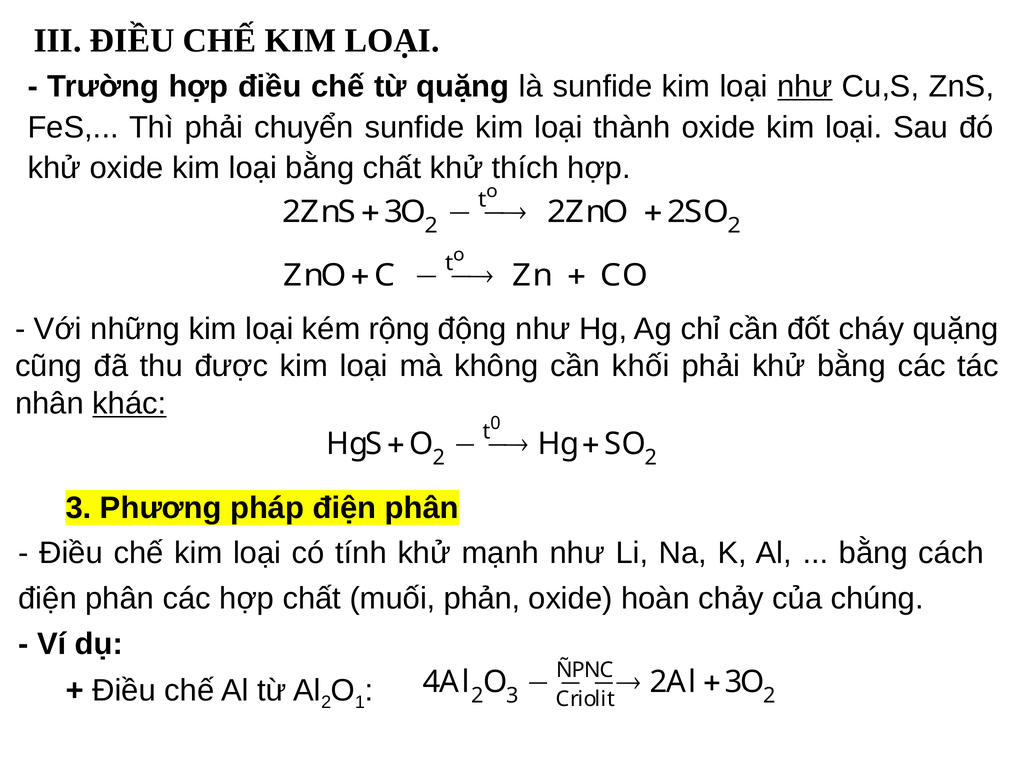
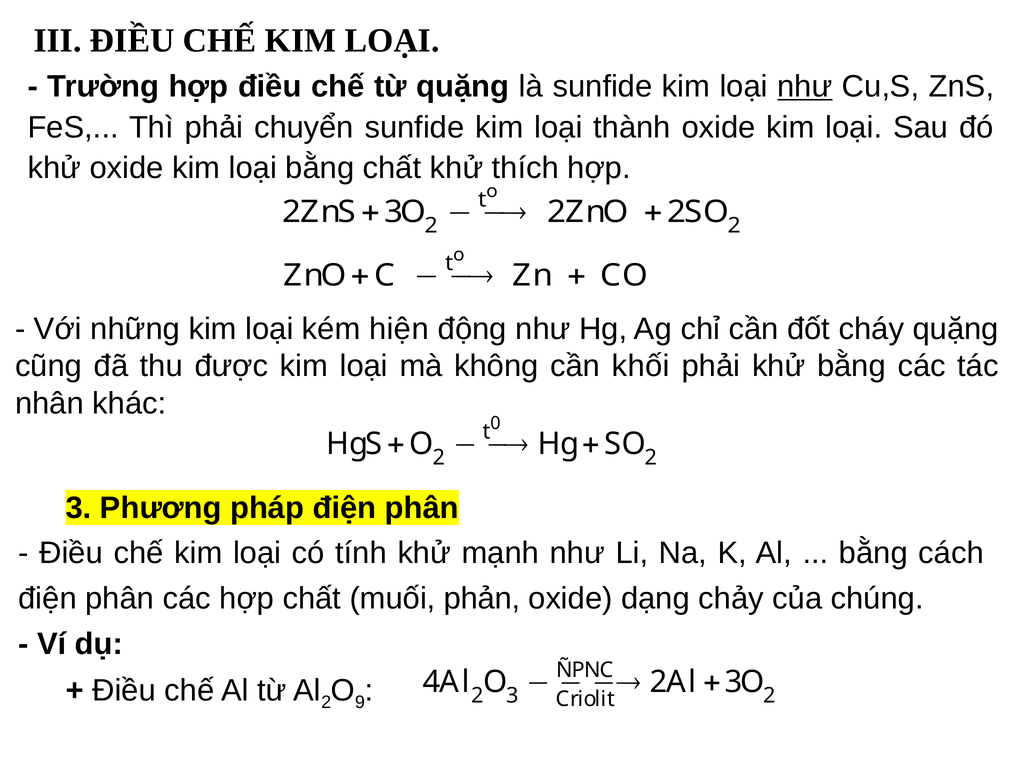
rộng: rộng -> hiện (399, 329)
khác underline: present -> none (129, 404)
hoàn: hoàn -> dạng (655, 599)
1: 1 -> 9 (360, 703)
